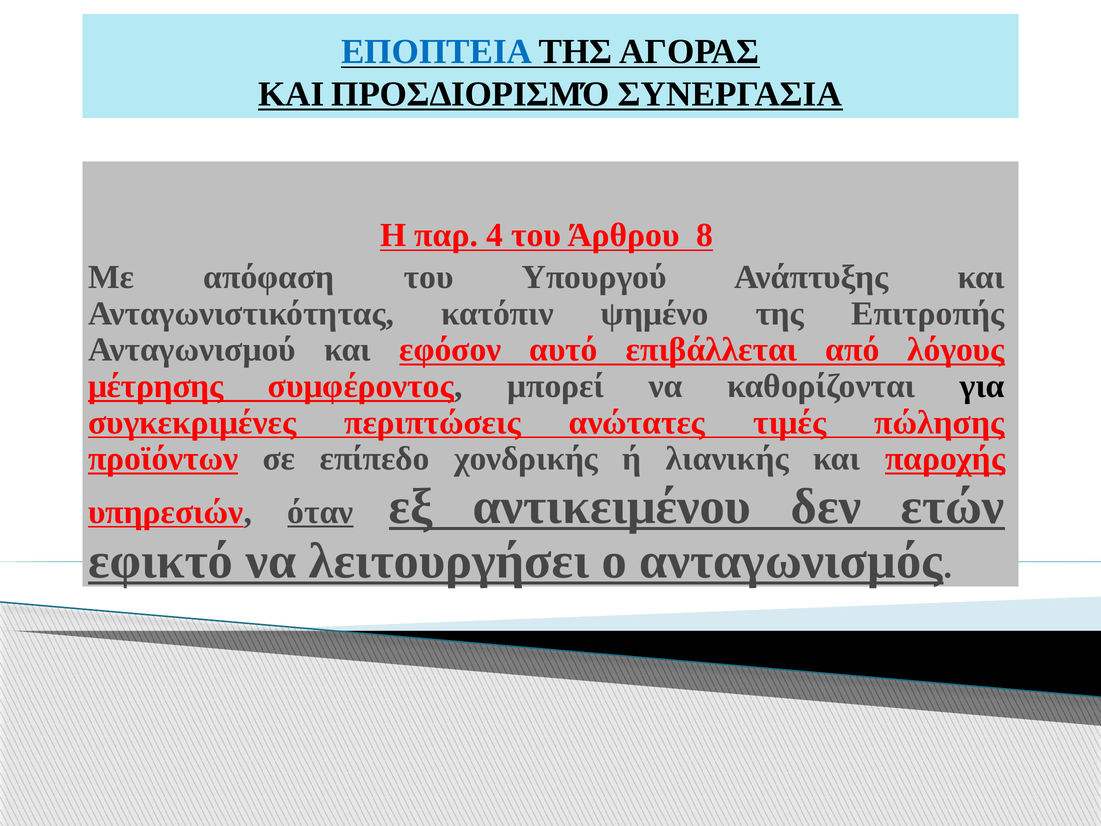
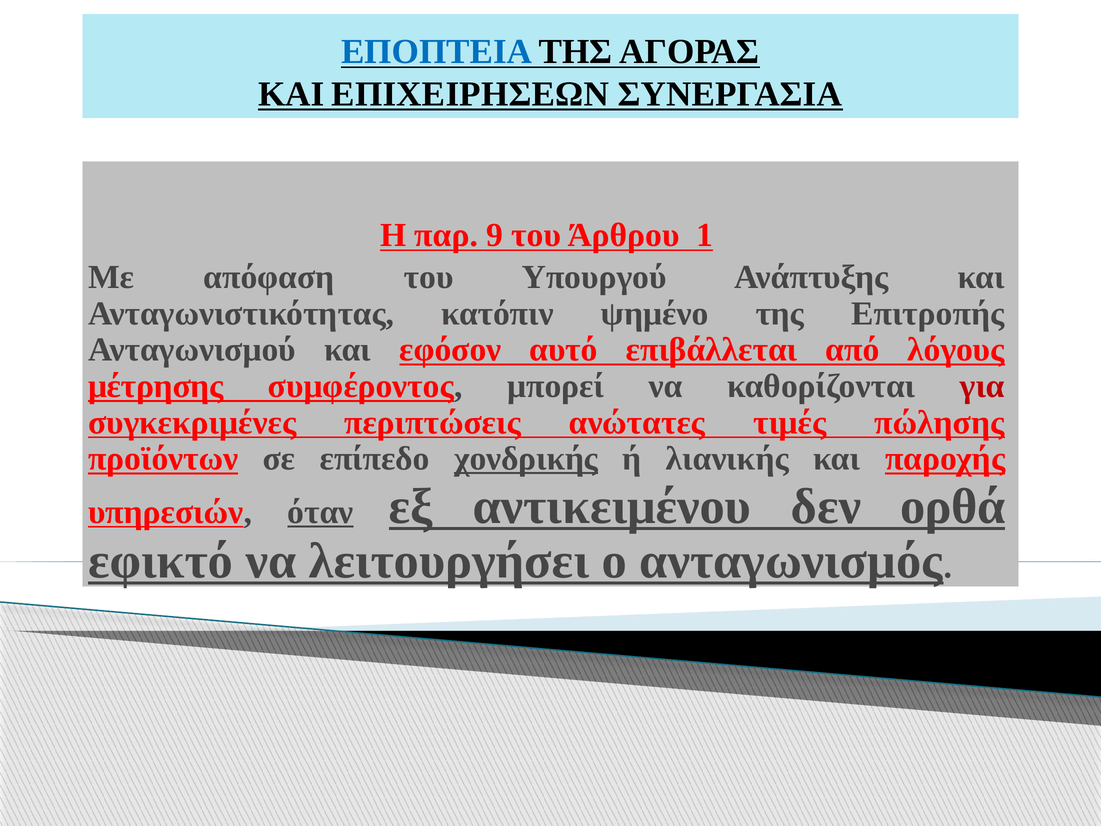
ΠΡΟΣΔΙΟΡΙΣΜΌ: ΠΡΟΣΔΙΟΡΙΣΜΌ -> ΕΠΙΧΕΙΡΗΣΕΩΝ (470, 94)
4: 4 -> 9 (495, 235)
8: 8 -> 1 (705, 235)
για colour: black -> red (982, 386)
χονδρικής underline: none -> present (526, 459)
ετών: ετών -> ορθά (953, 506)
